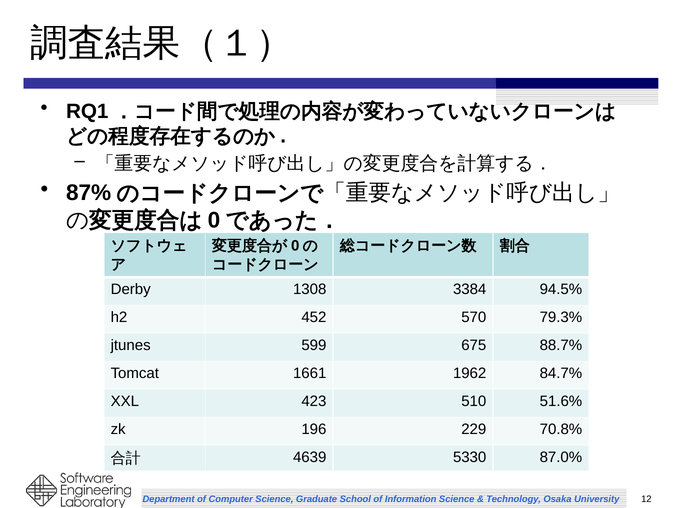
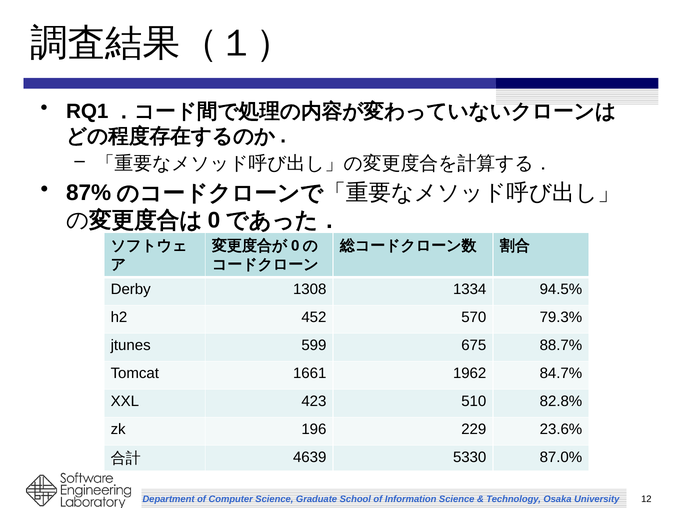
3384: 3384 -> 1334 (470, 289)
51.6%: 51.6% -> 82.8% (561, 401)
70.8%: 70.8% -> 23.6% (561, 429)
